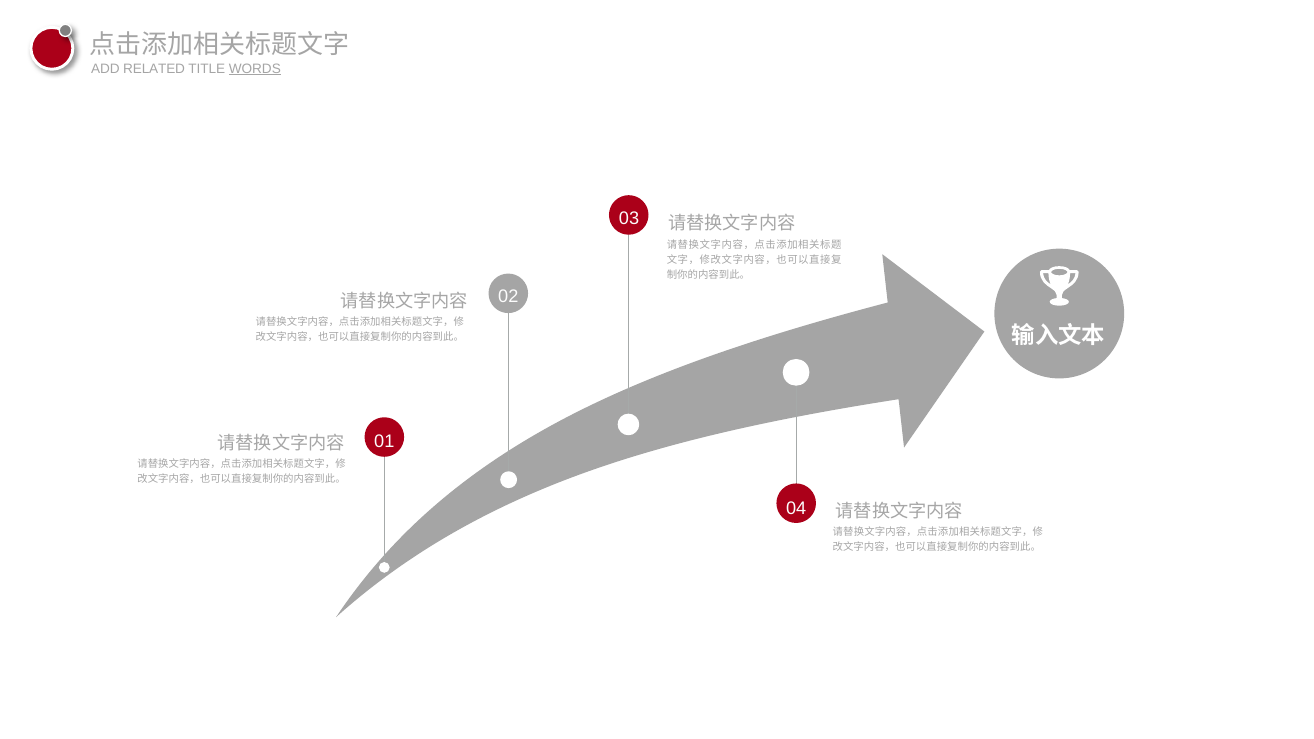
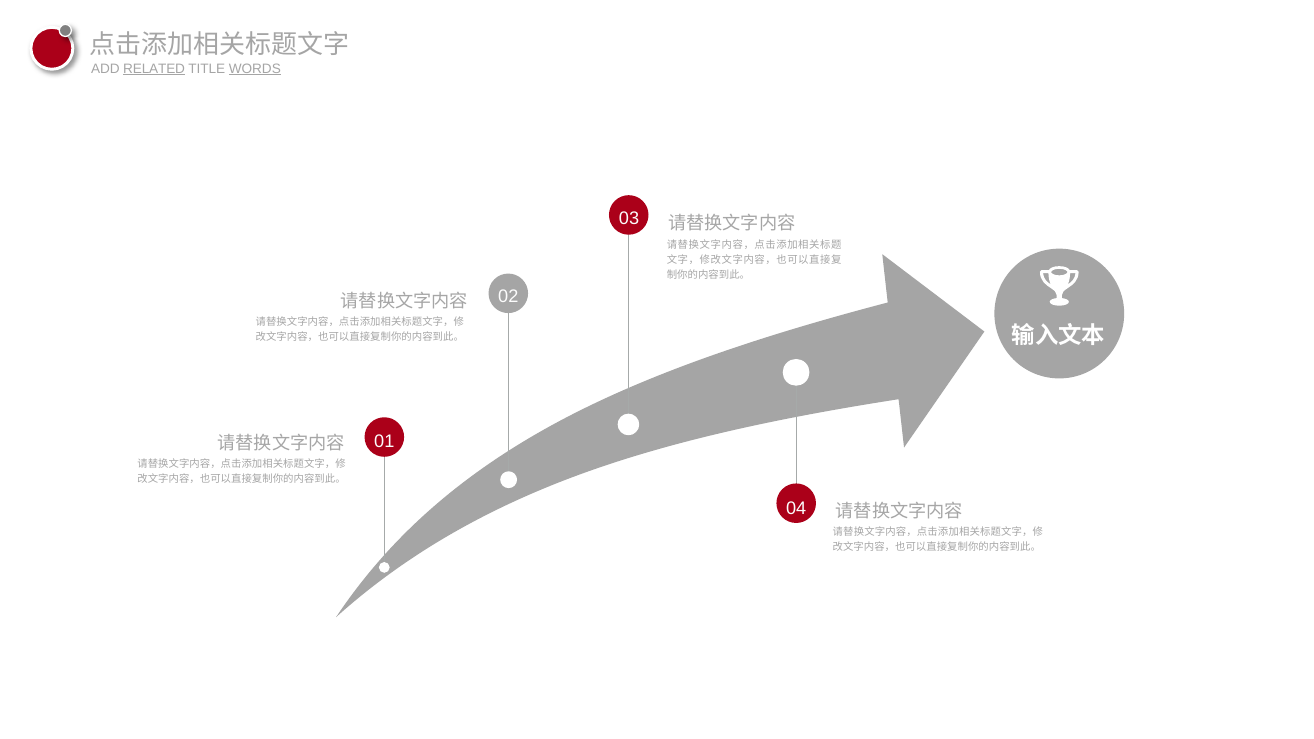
RELATED underline: none -> present (154, 69)
